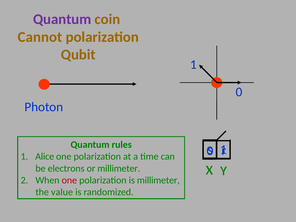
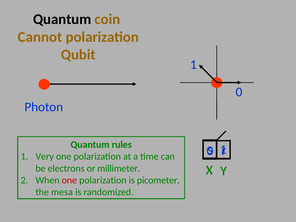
Quantum colour: purple -> black (62, 19)
Alice: Alice -> Very (45, 157)
is millimeter: millimeter -> picometer (158, 180)
value: value -> mesa (62, 192)
